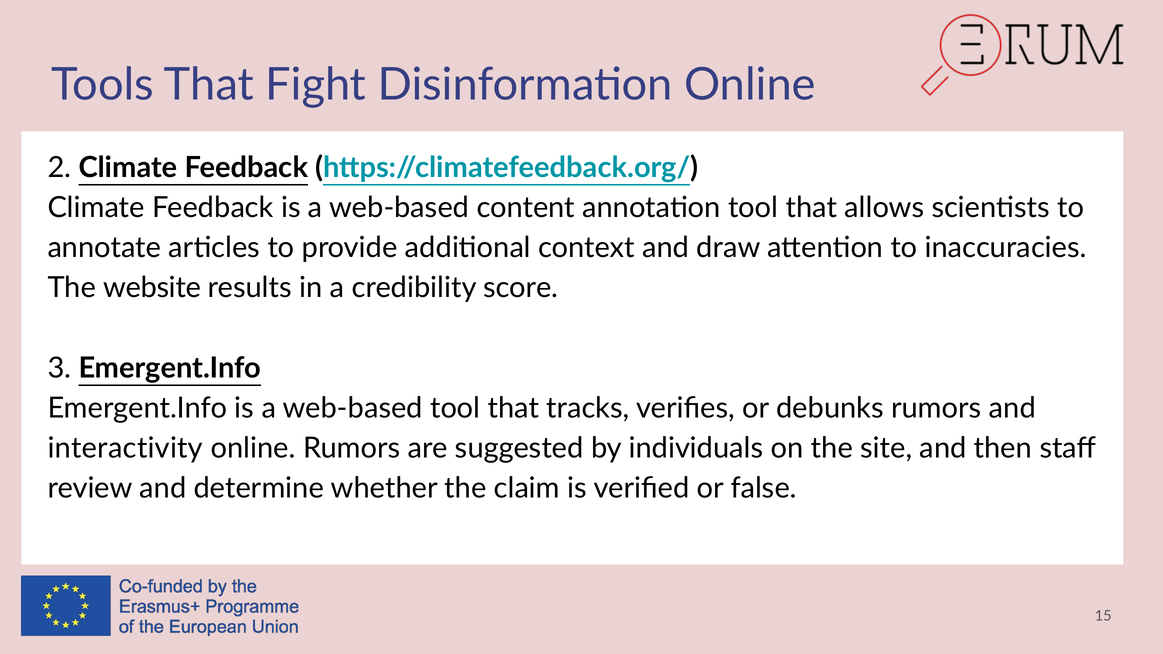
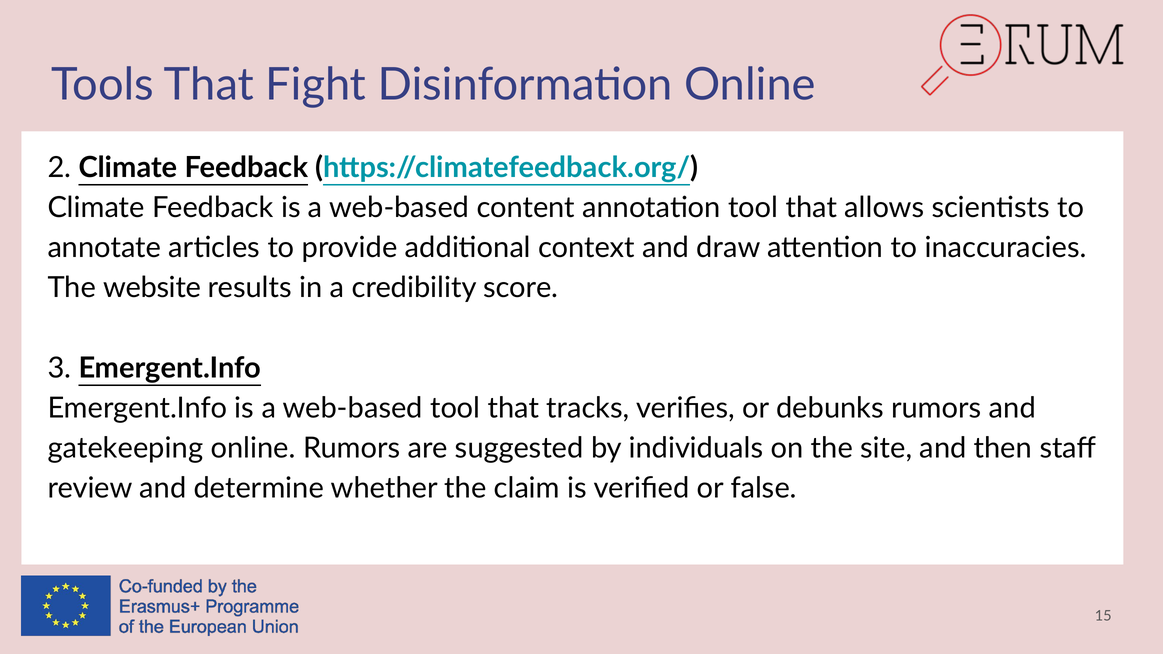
interactivity: interactivity -> gatekeeping (125, 448)
